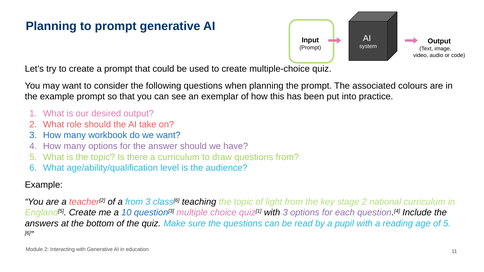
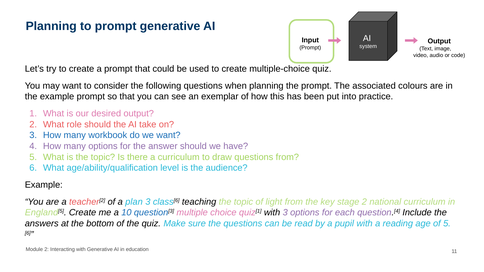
a from: from -> plan (134, 202)
